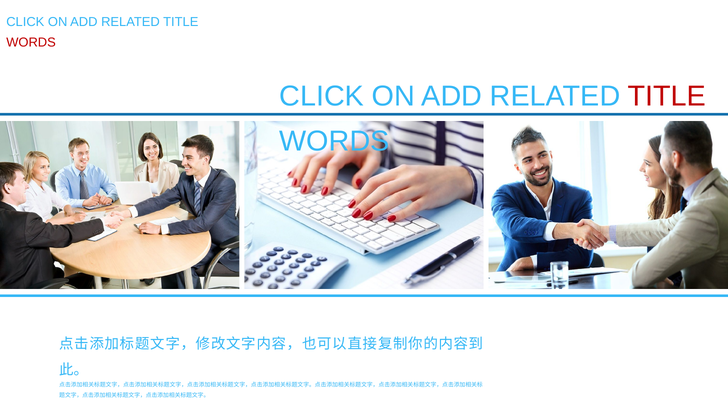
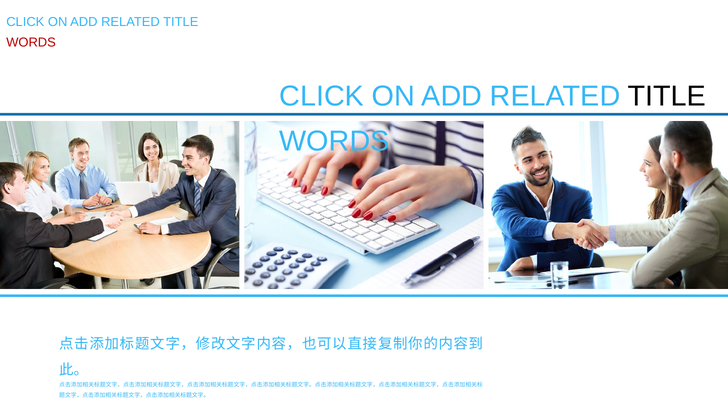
TITLE colour: red -> black (667, 96)
